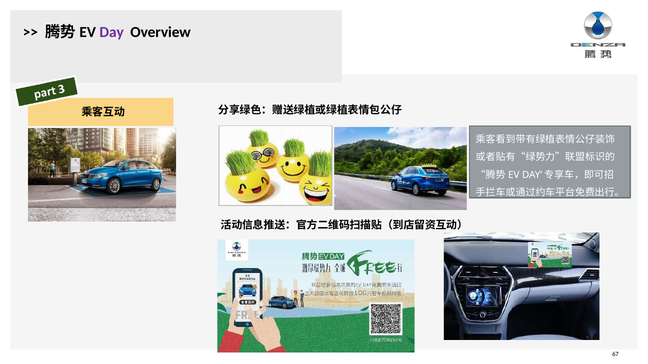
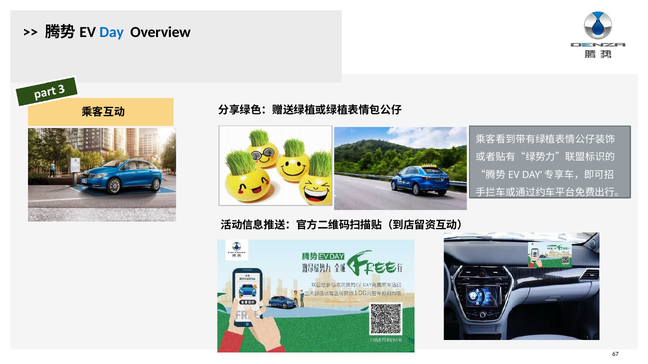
Day colour: purple -> blue (112, 32)
